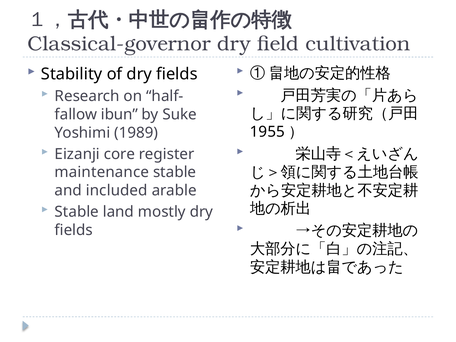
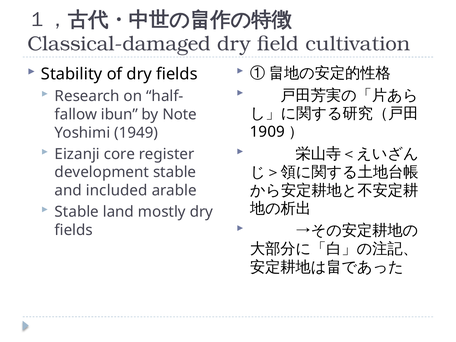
Classical-governor: Classical-governor -> Classical-damaged (119, 44)
Suke: Suke -> Note (180, 114)
1955: 1955 -> 1909 (267, 132)
1989: 1989 -> 1949 (136, 133)
maintenance: maintenance -> development (102, 172)
